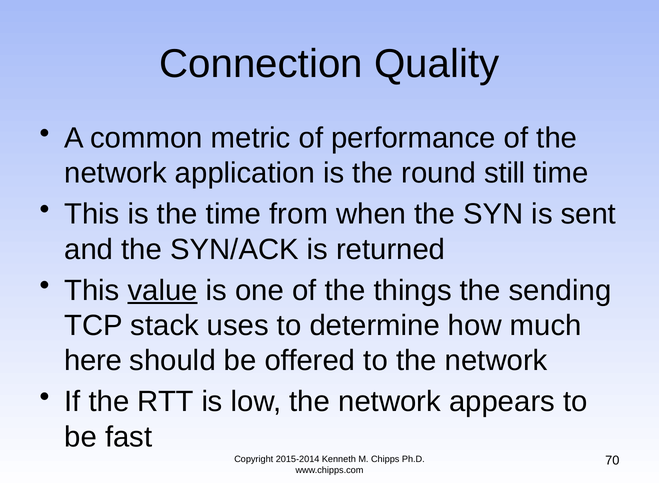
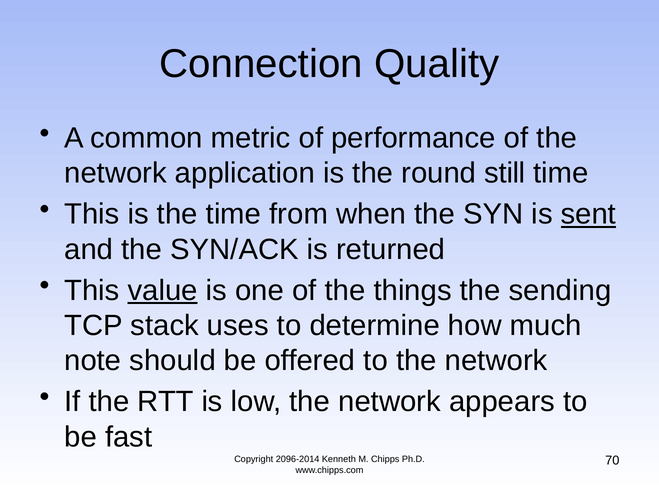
sent underline: none -> present (588, 214)
here: here -> note (93, 361)
2015-2014: 2015-2014 -> 2096-2014 (298, 460)
